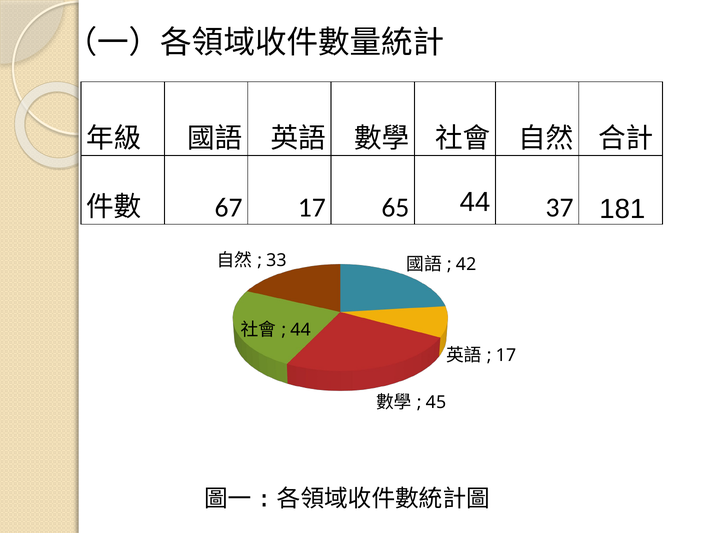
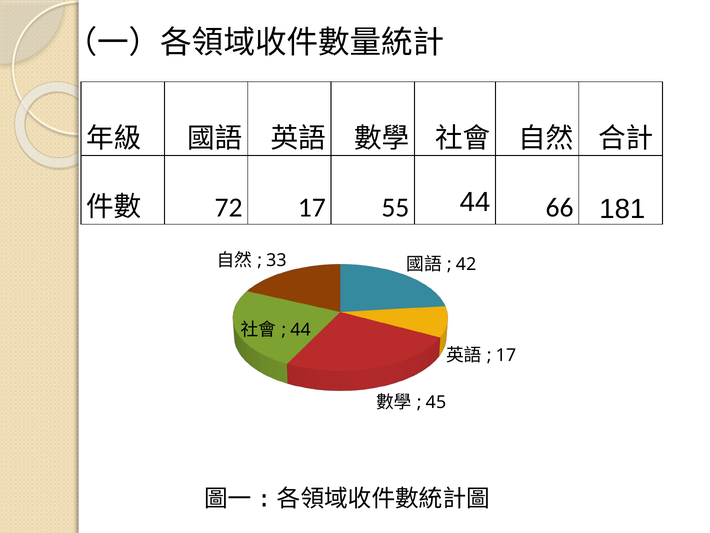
67: 67 -> 72 (229, 207)
65: 65 -> 55 (395, 207)
37: 37 -> 66 (560, 207)
